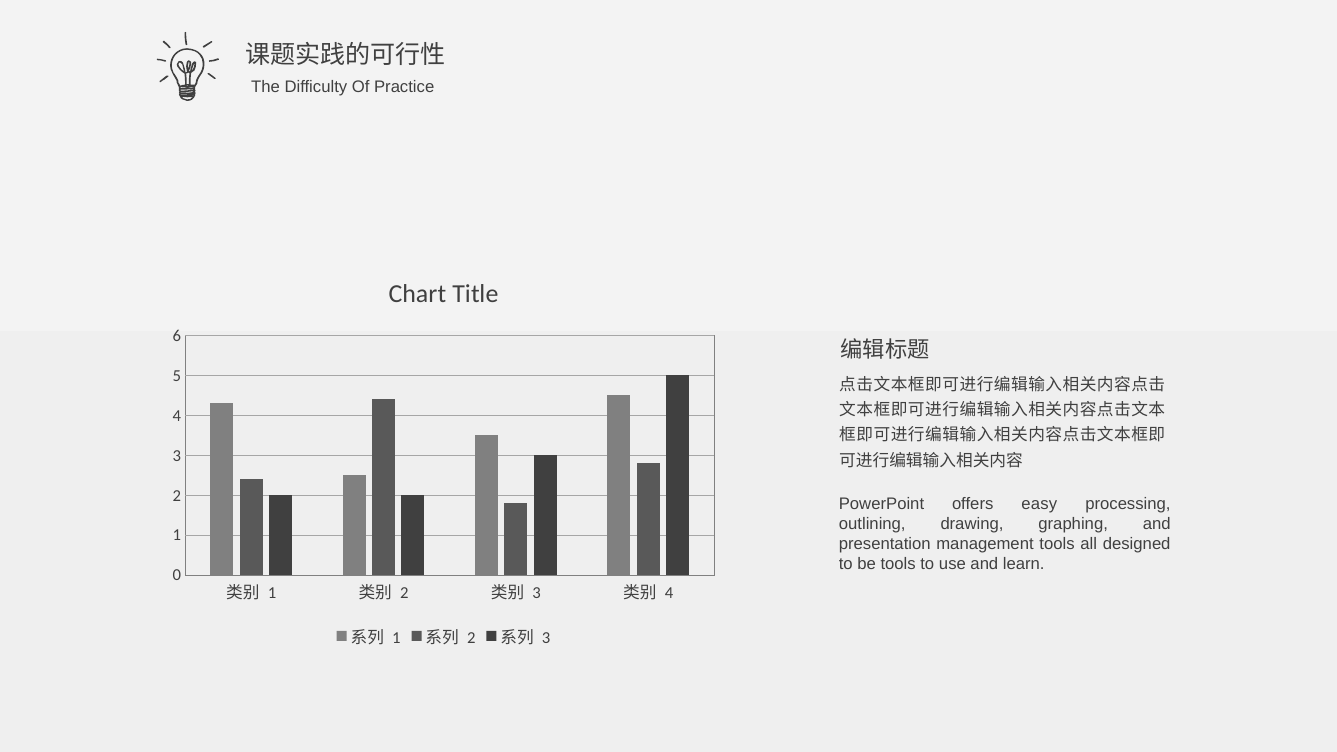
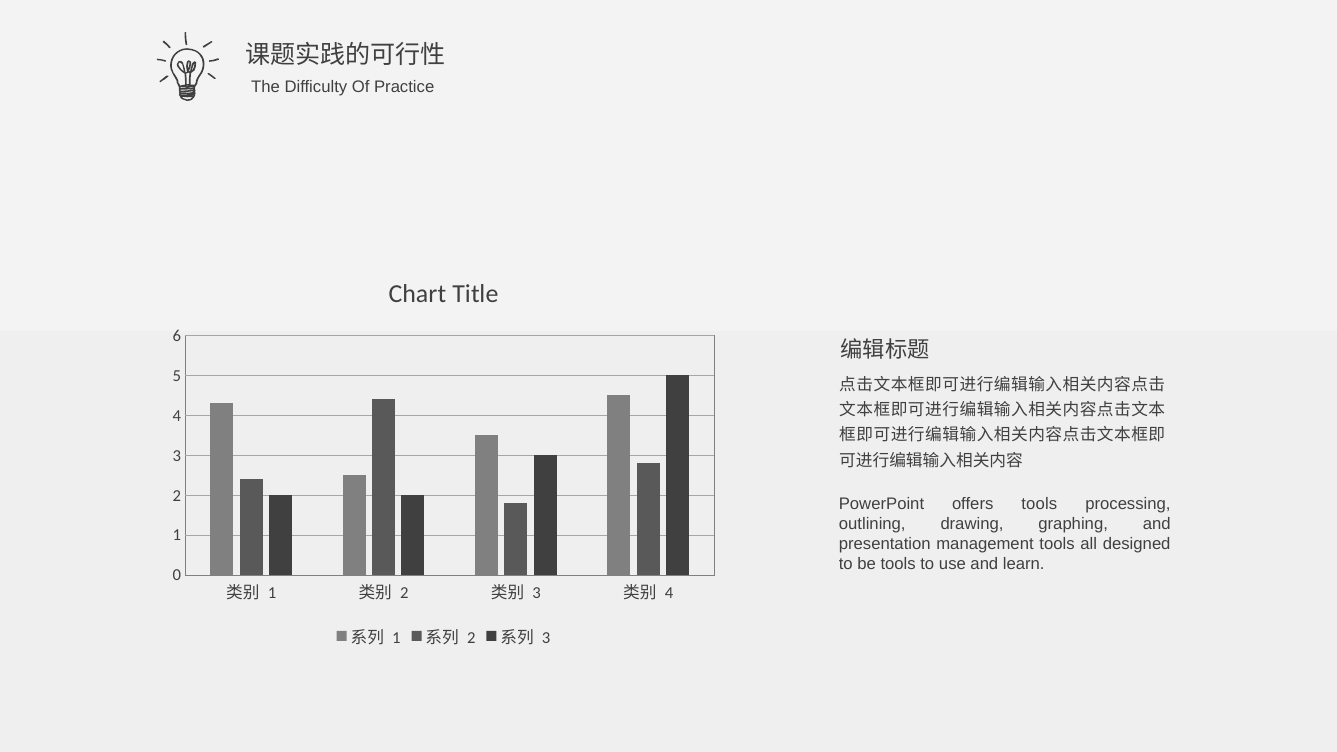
offers easy: easy -> tools (1039, 504)
